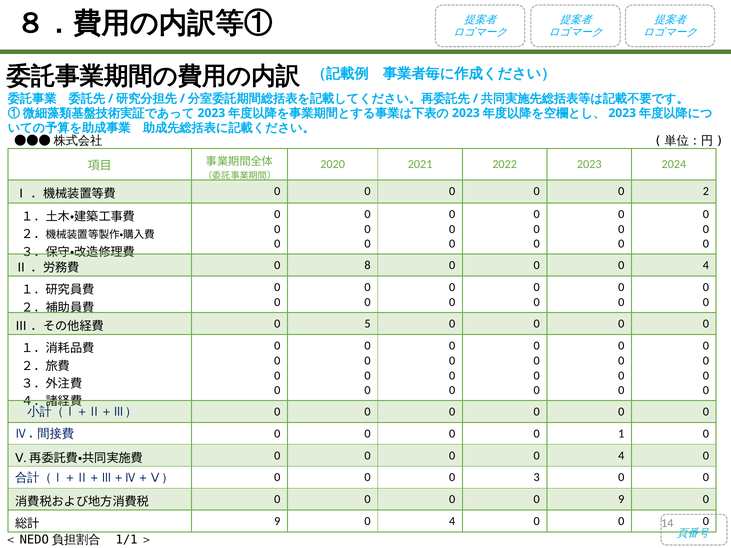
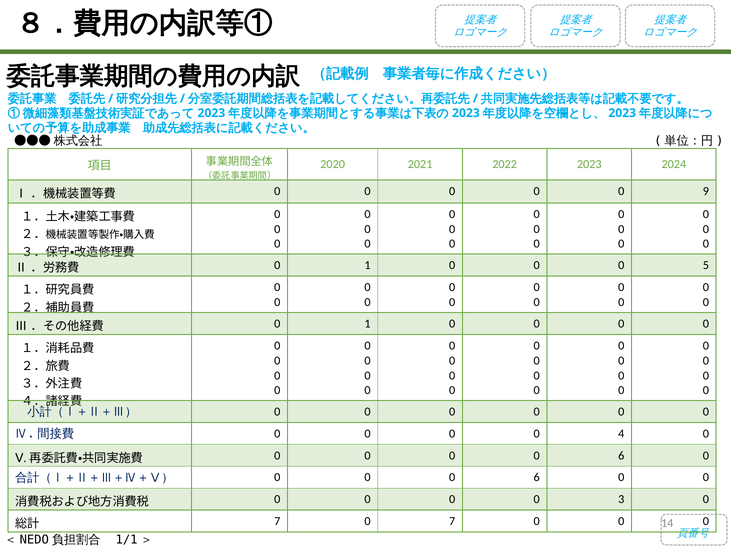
2: 2 -> 9 (706, 191)
8: 8 -> 1 (368, 265)
4: 4 -> 5 (706, 265)
5: 5 -> 1 (368, 324)
1: 1 -> 4 (621, 434)
4: 4 -> 6 (621, 456)
3: 3 -> 6 (537, 478)
0 9: 9 -> 3 (621, 500)
9: 9 -> 7 (277, 522)
4: 4 -> 7 (452, 522)
